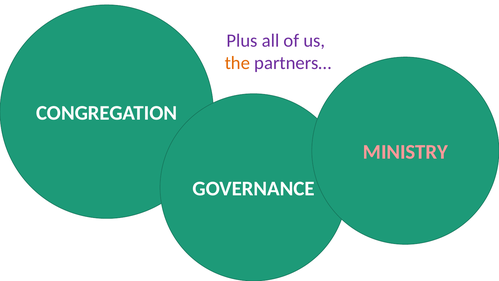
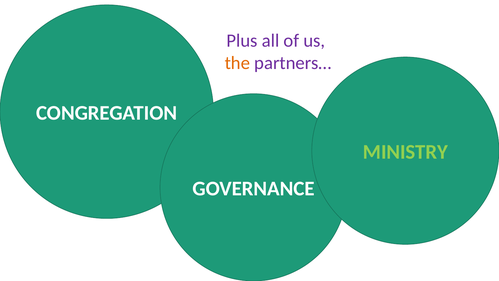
MINISTRY colour: pink -> light green (405, 152)
